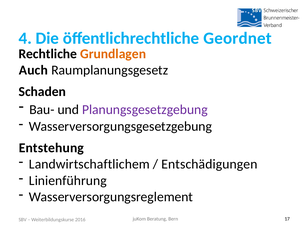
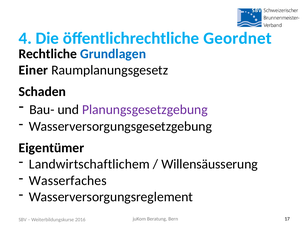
Grundlagen colour: orange -> blue (113, 54)
Auch: Auch -> Einer (33, 70)
Entstehung: Entstehung -> Eigentümer (51, 147)
Entschädigungen: Entschädigungen -> Willensäusserung (210, 164)
Linienführung: Linienführung -> Wasserfaches (68, 180)
